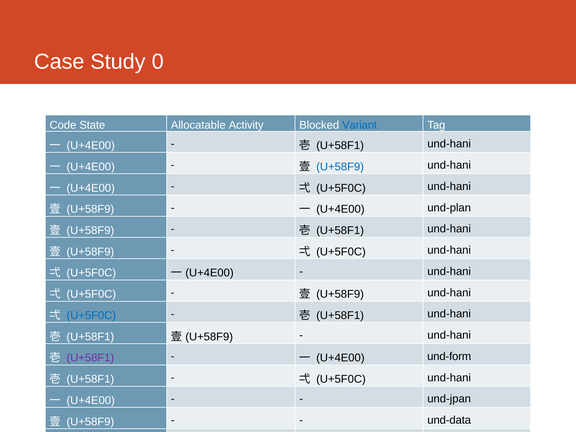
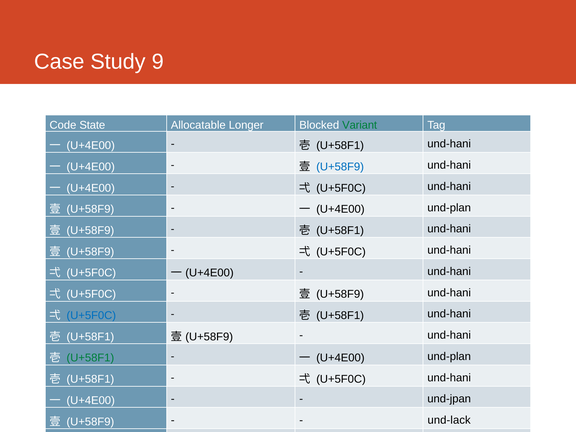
0: 0 -> 9 (158, 62)
Activity: Activity -> Longer (246, 125)
Variant colour: blue -> green (360, 125)
U+58F1 colour: purple -> green (90, 358)
und-form: und-form -> und-plan (449, 356)
und-data: und-data -> und-lack (449, 420)
